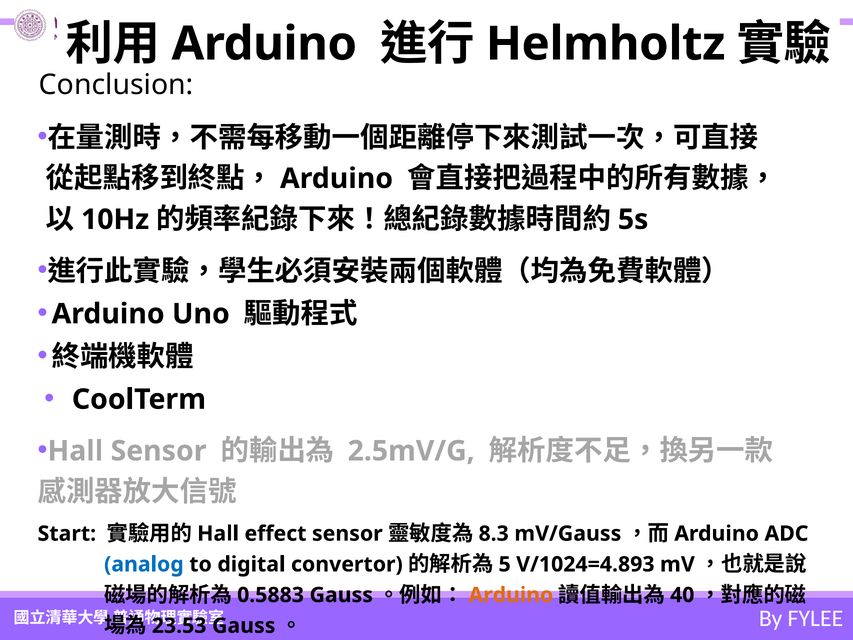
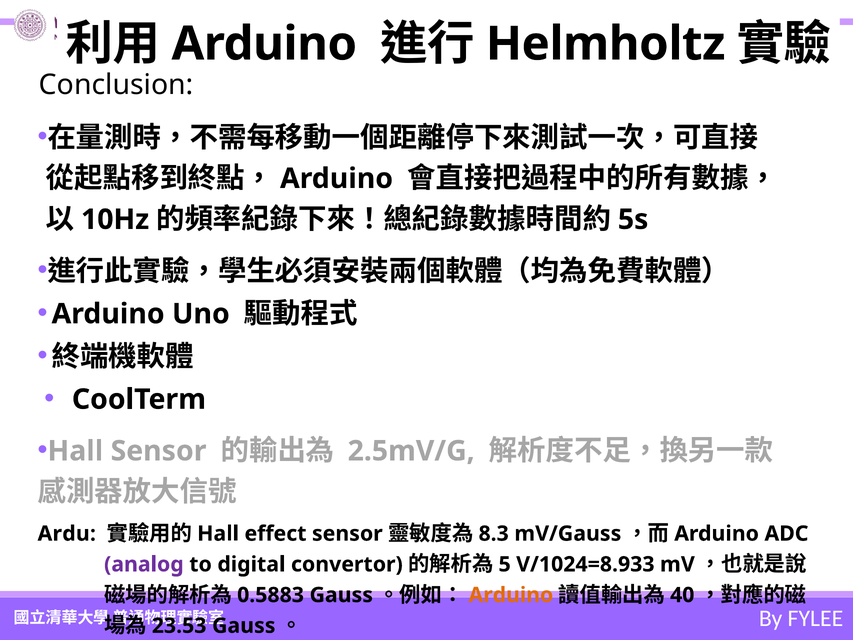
Start: Start -> Ardu (67, 533)
analog colour: blue -> purple (144, 564)
V/1024=4.893: V/1024=4.893 -> V/1024=8.933 (585, 564)
